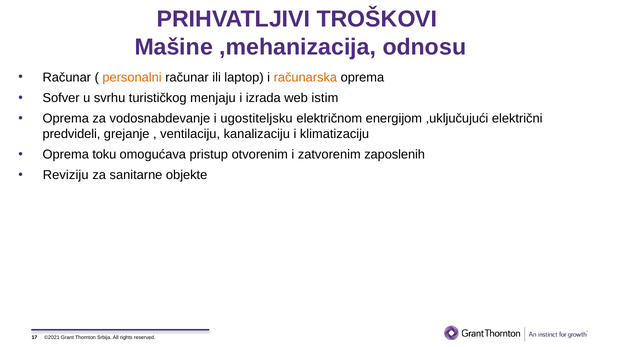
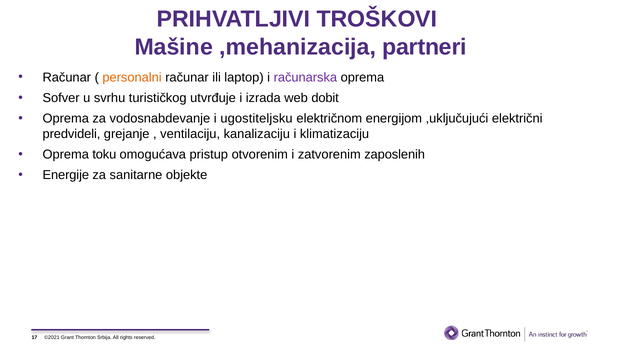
odnosu: odnosu -> partneri (424, 47)
računarska colour: orange -> purple (305, 77)
menjaju: menjaju -> utvrđuje (213, 98)
istim: istim -> dobit (325, 98)
Reviziju: Reviziju -> Energije (66, 175)
